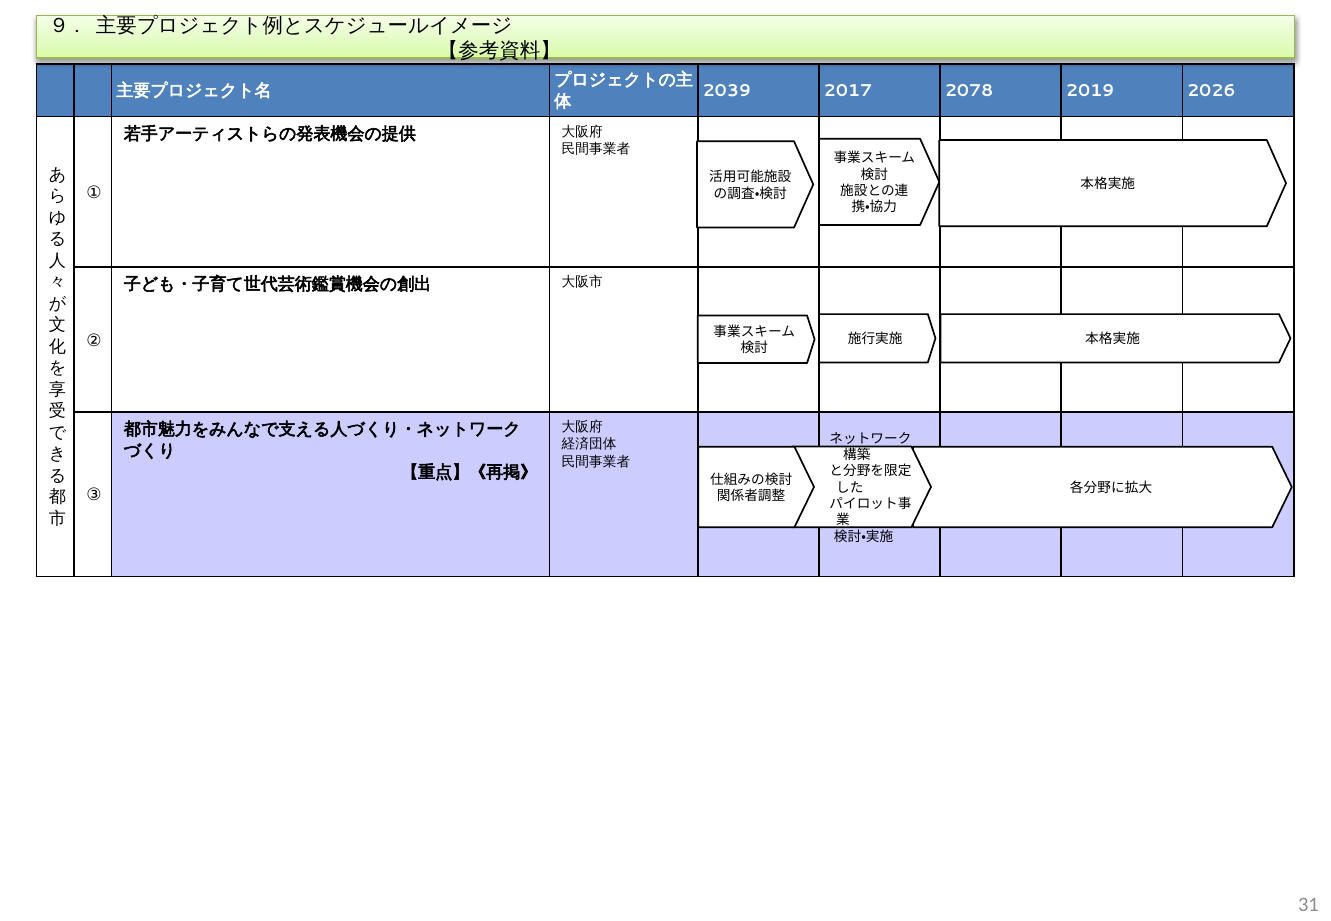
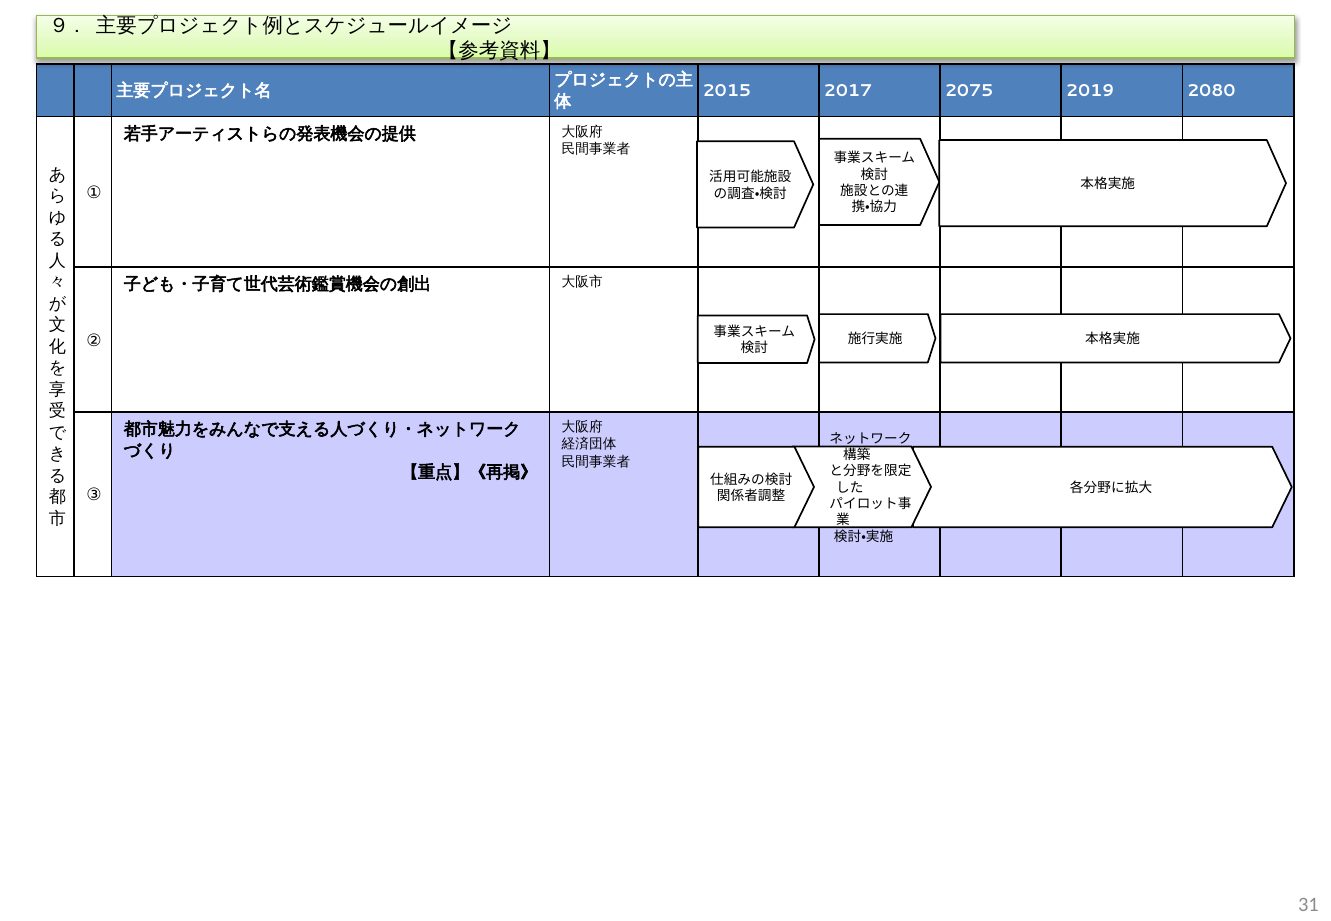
2039: 2039 -> 2015 (727, 91)
2078: 2078 -> 2075 (969, 91)
2026: 2026 -> 2080 (1211, 91)
